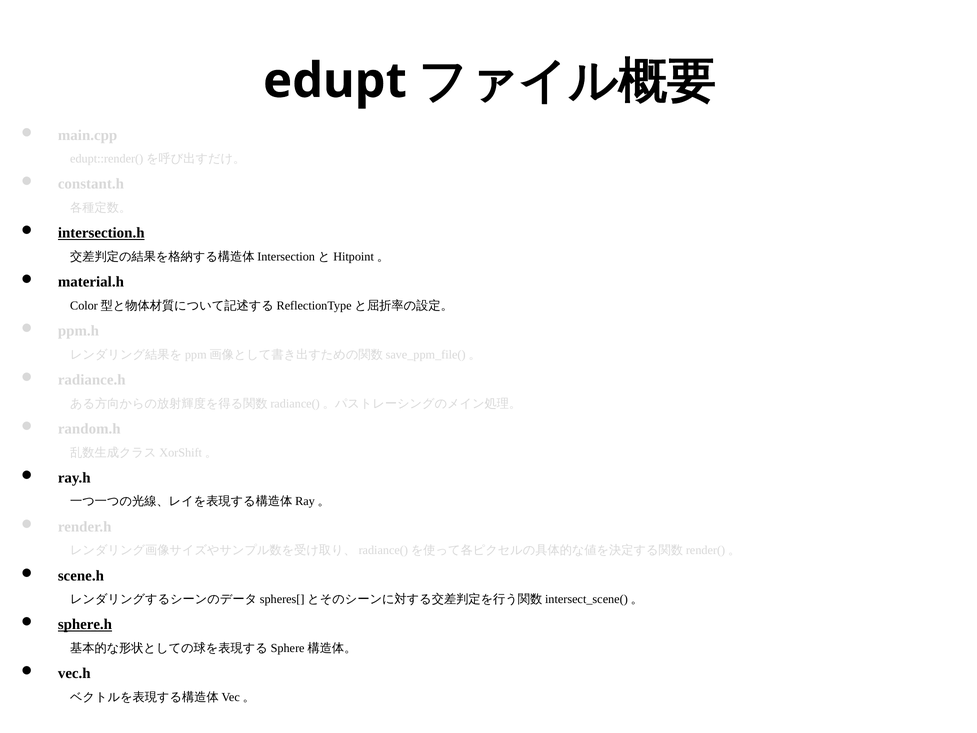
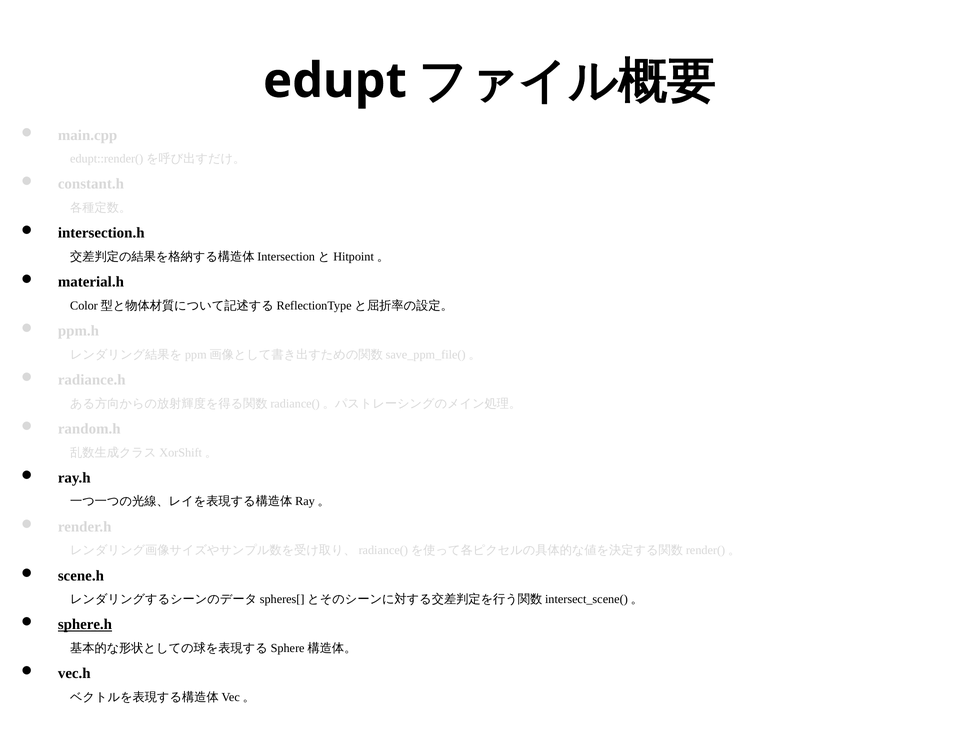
intersection.h underline: present -> none (101, 233)
